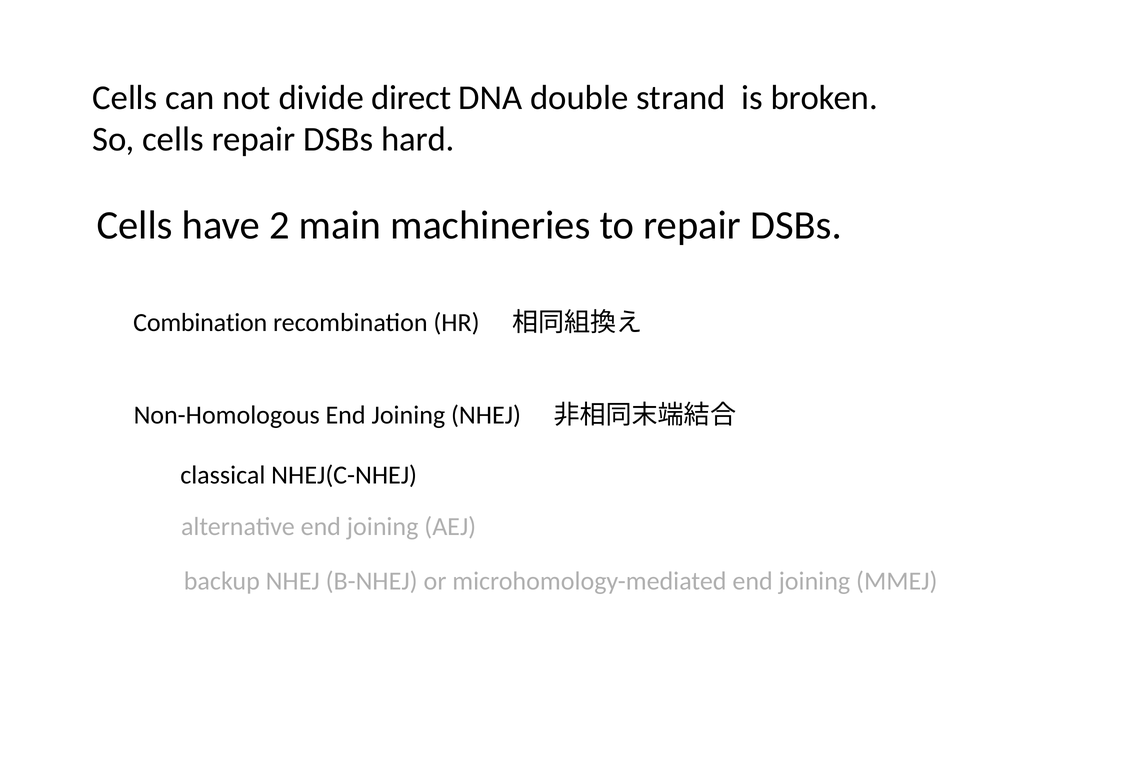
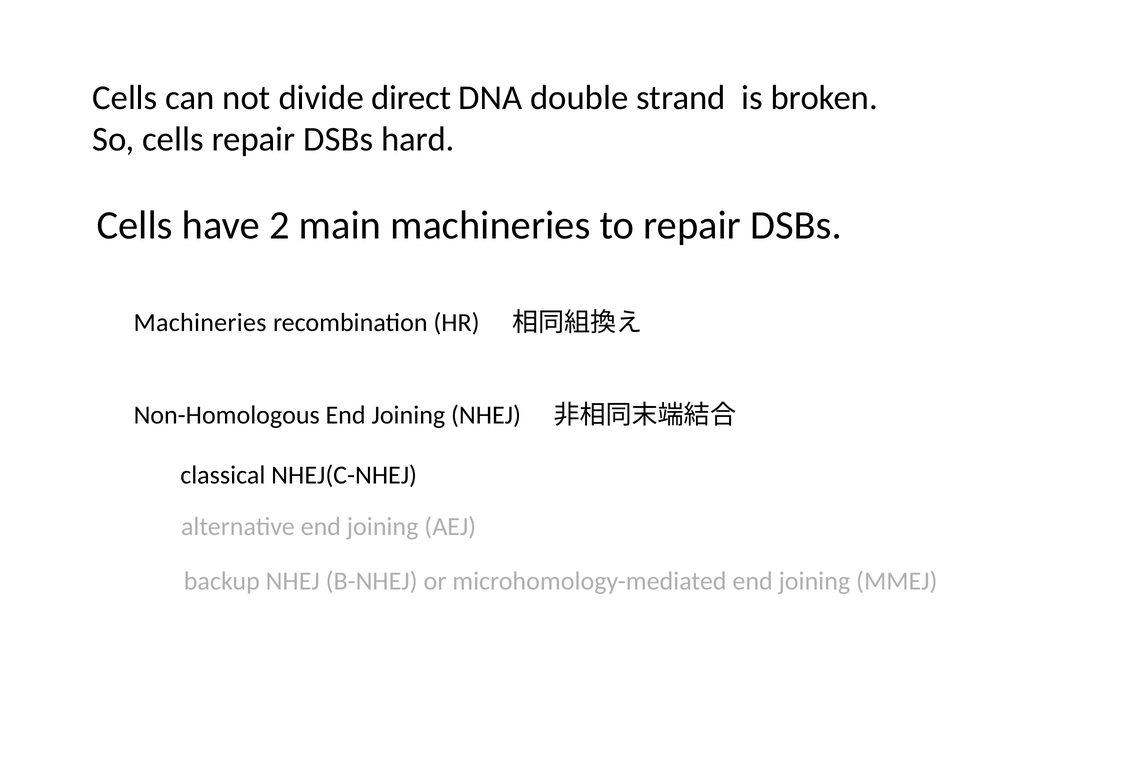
Combination: Combination -> Machineries (200, 323)
